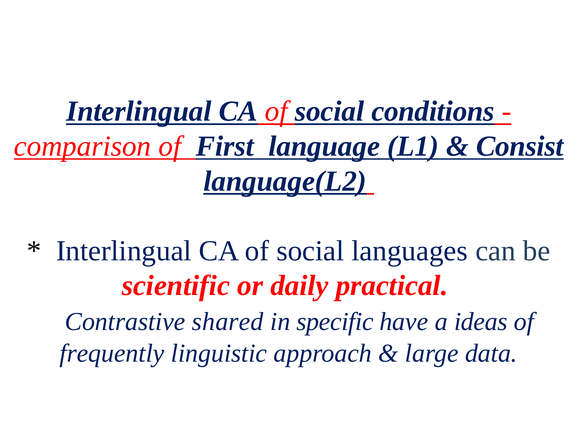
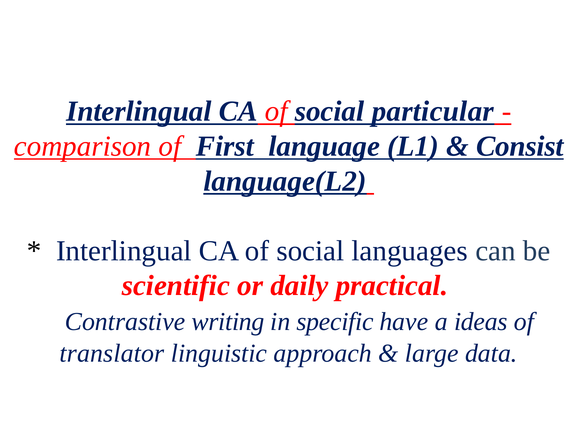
conditions: conditions -> particular (433, 111)
shared: shared -> writing (228, 322)
frequently: frequently -> translator (112, 354)
